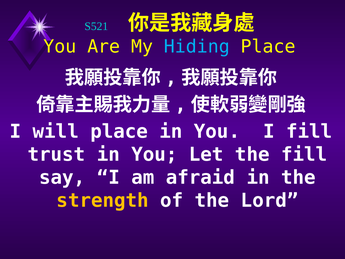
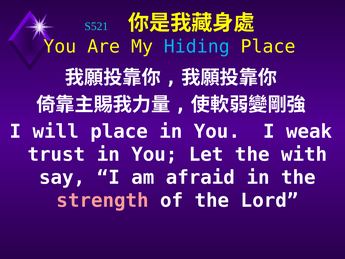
I fill: fill -> weak (309, 131)
the fill: fill -> with (304, 154)
strength colour: yellow -> pink (103, 200)
